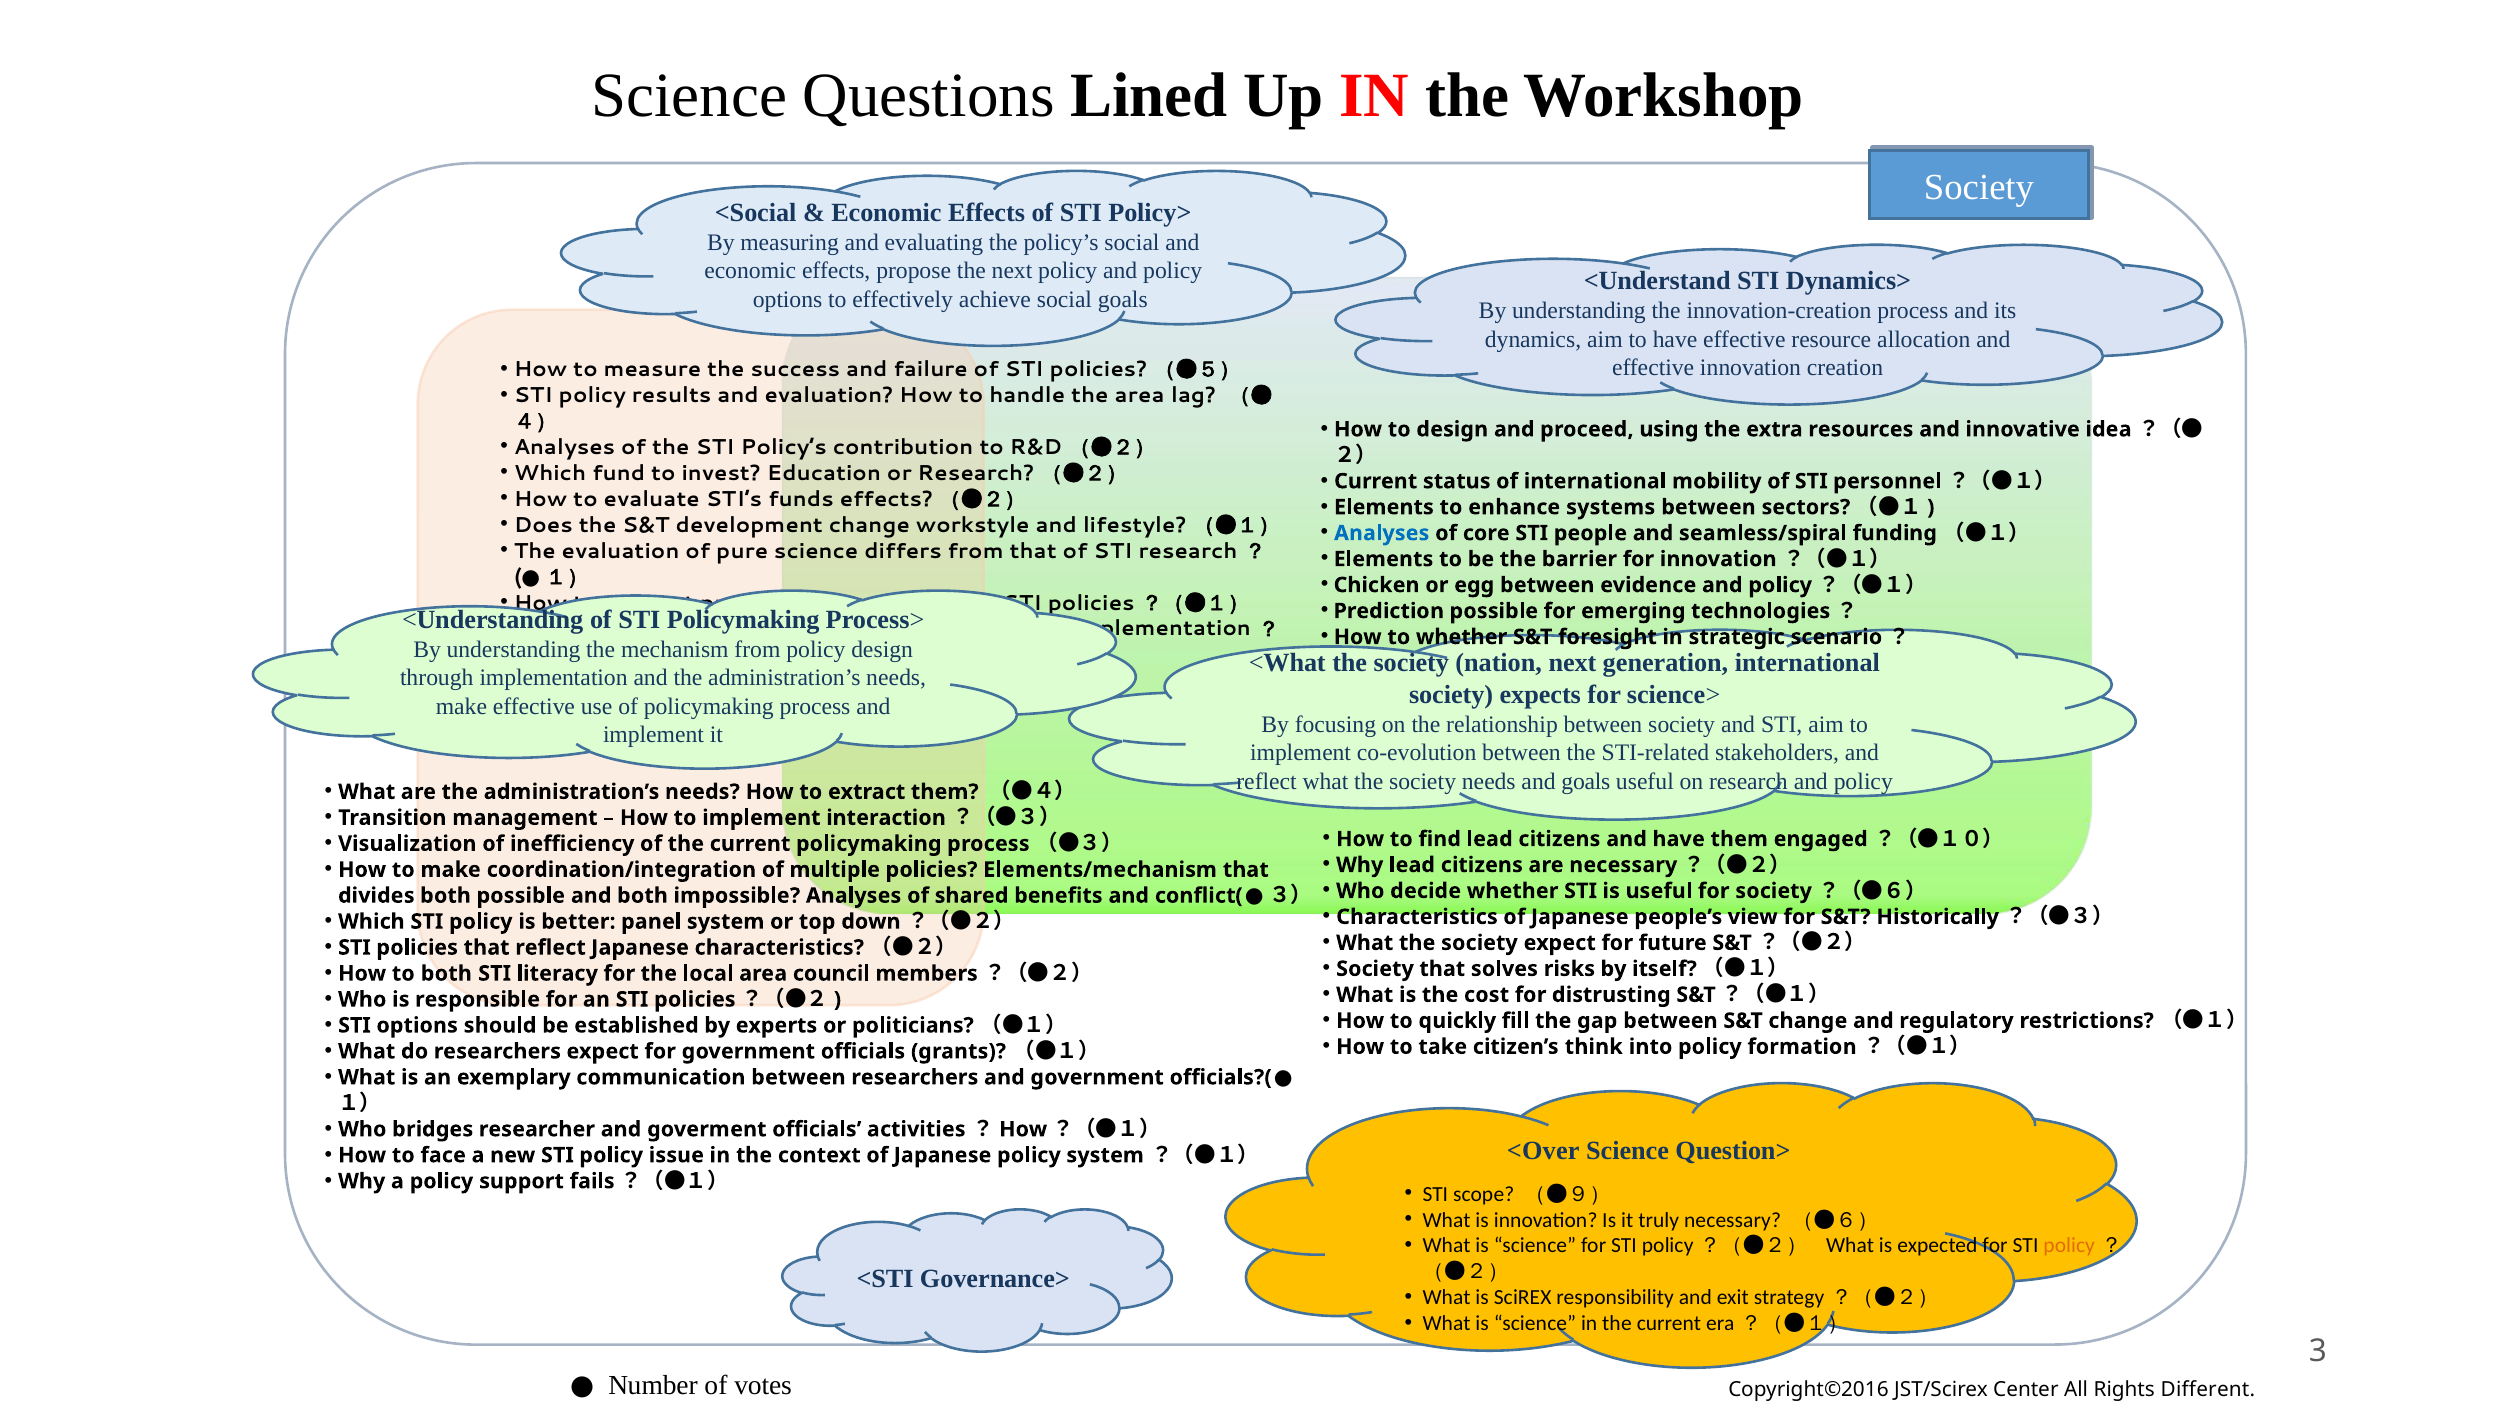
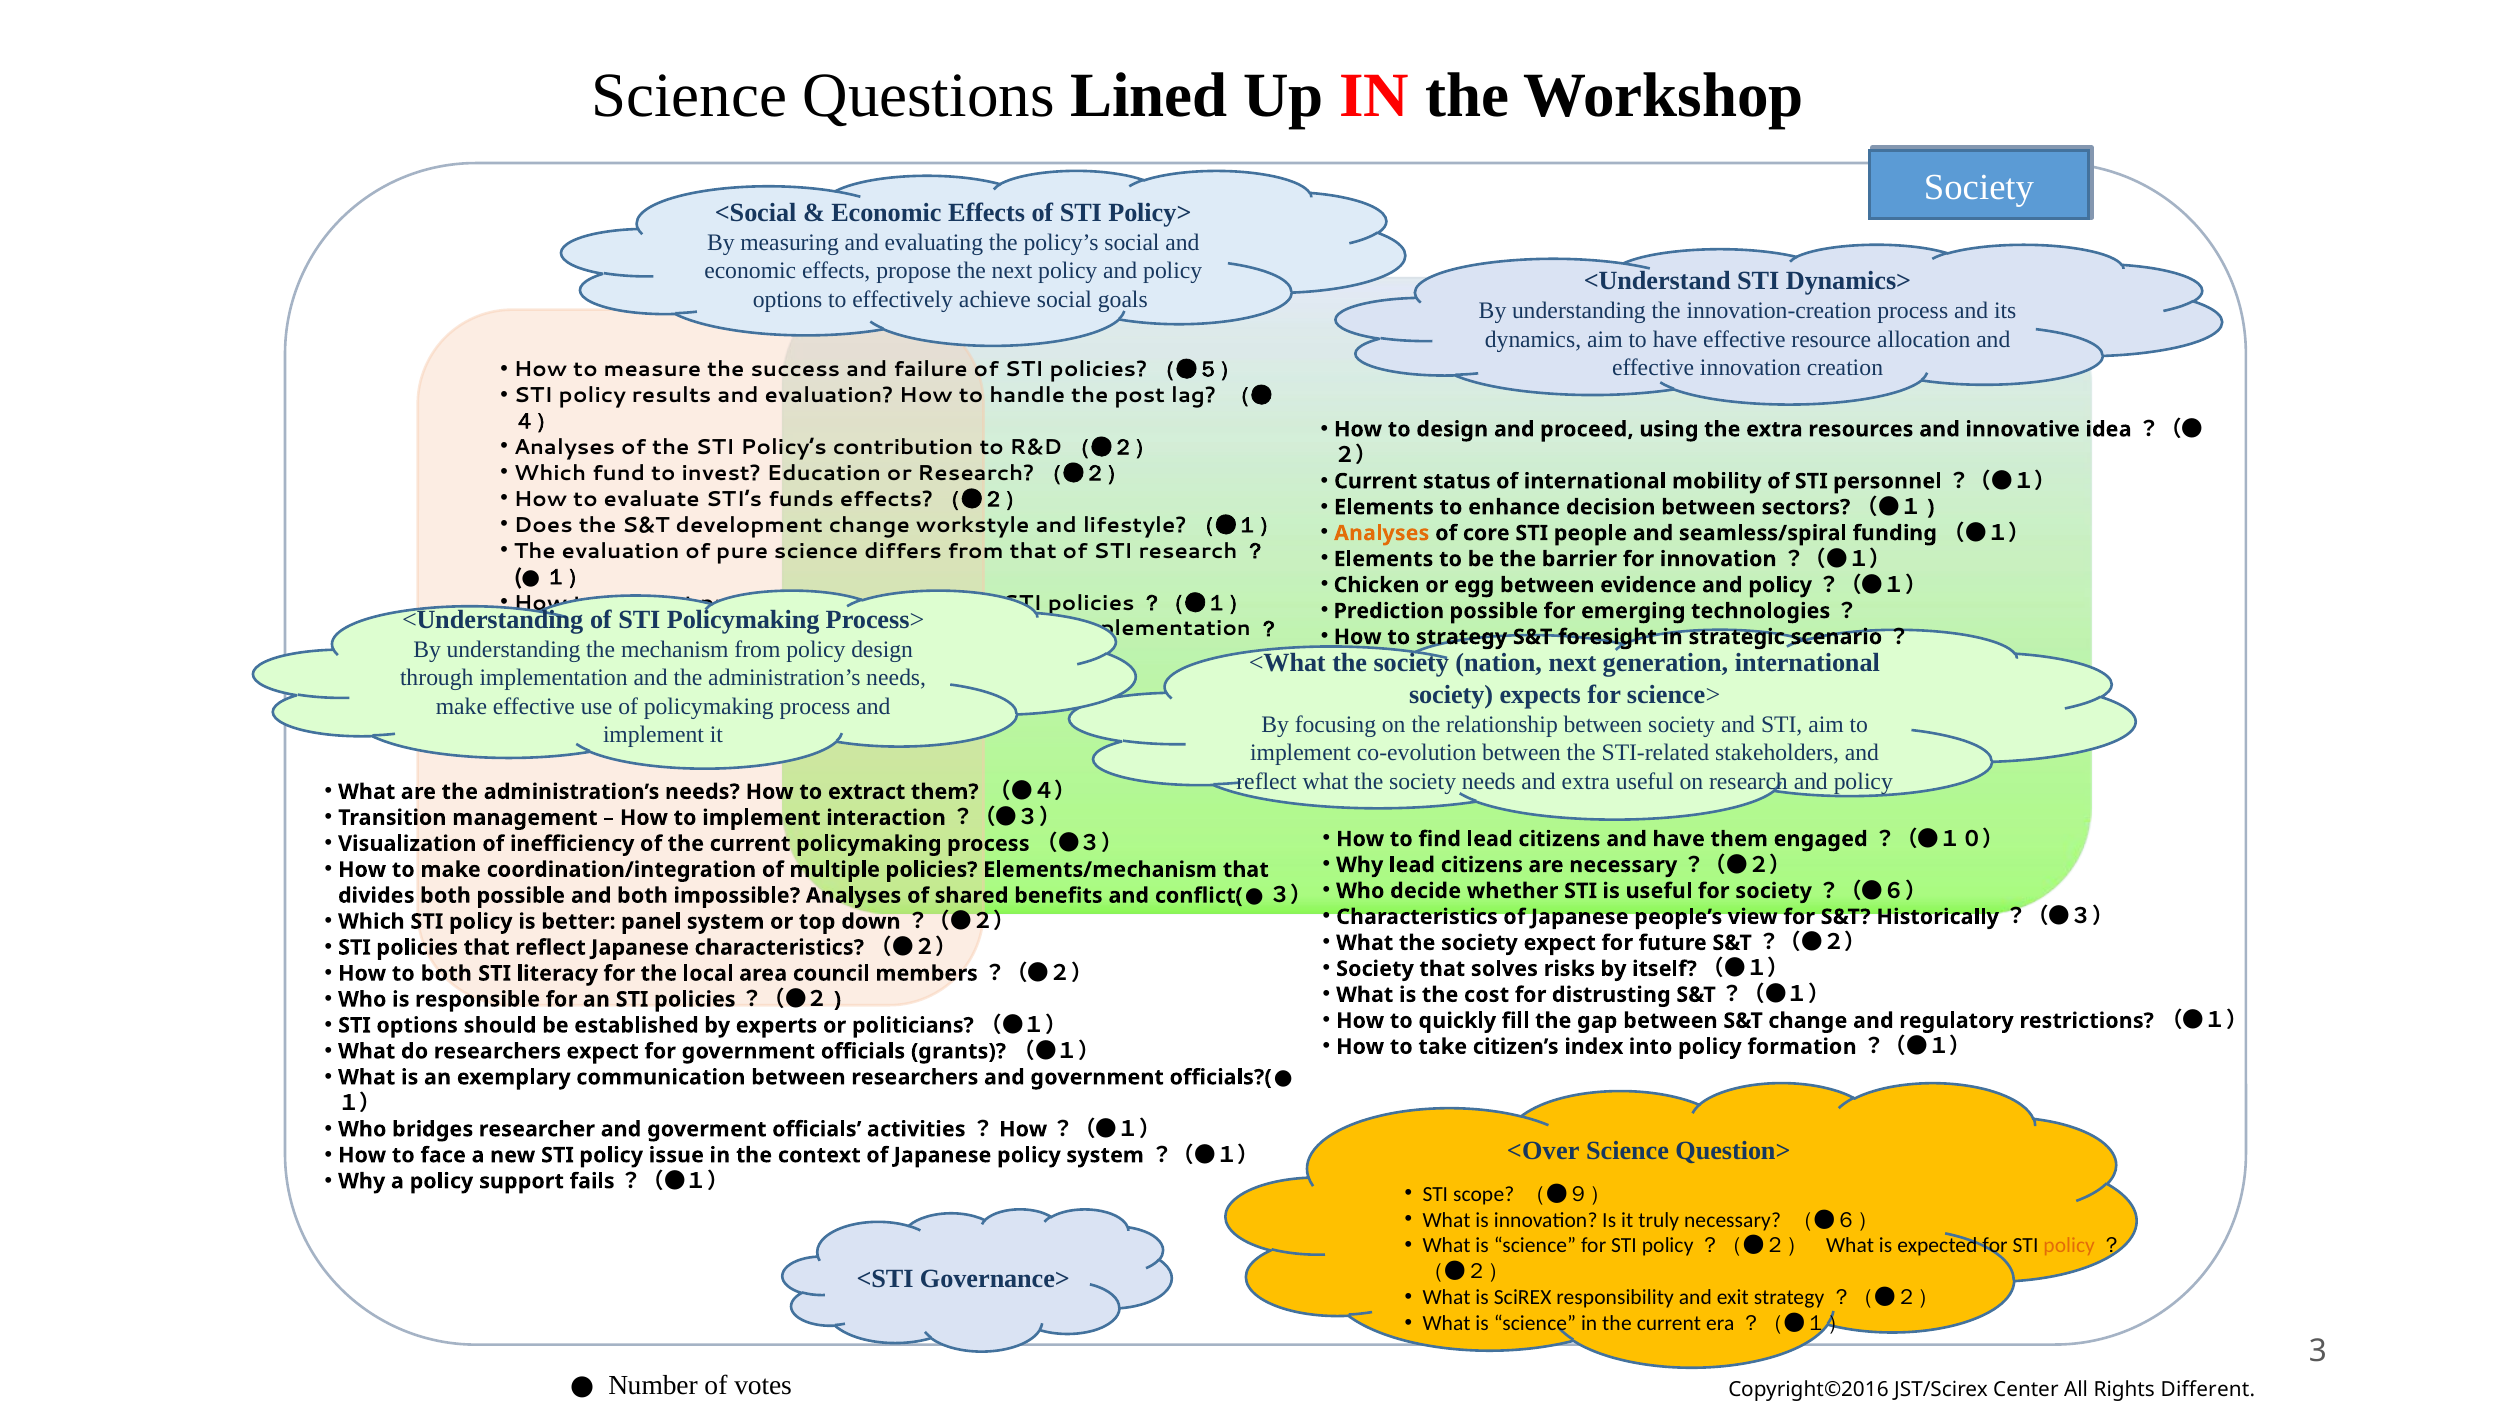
the area: area -> post (1140, 395)
systems: systems -> decision (1611, 507)
Analyses colour: blue -> orange (1382, 533)
to whether: whether -> strategy (1462, 637)
and goals: goals -> extra (1586, 781)
think: think -> index (1594, 1047)
